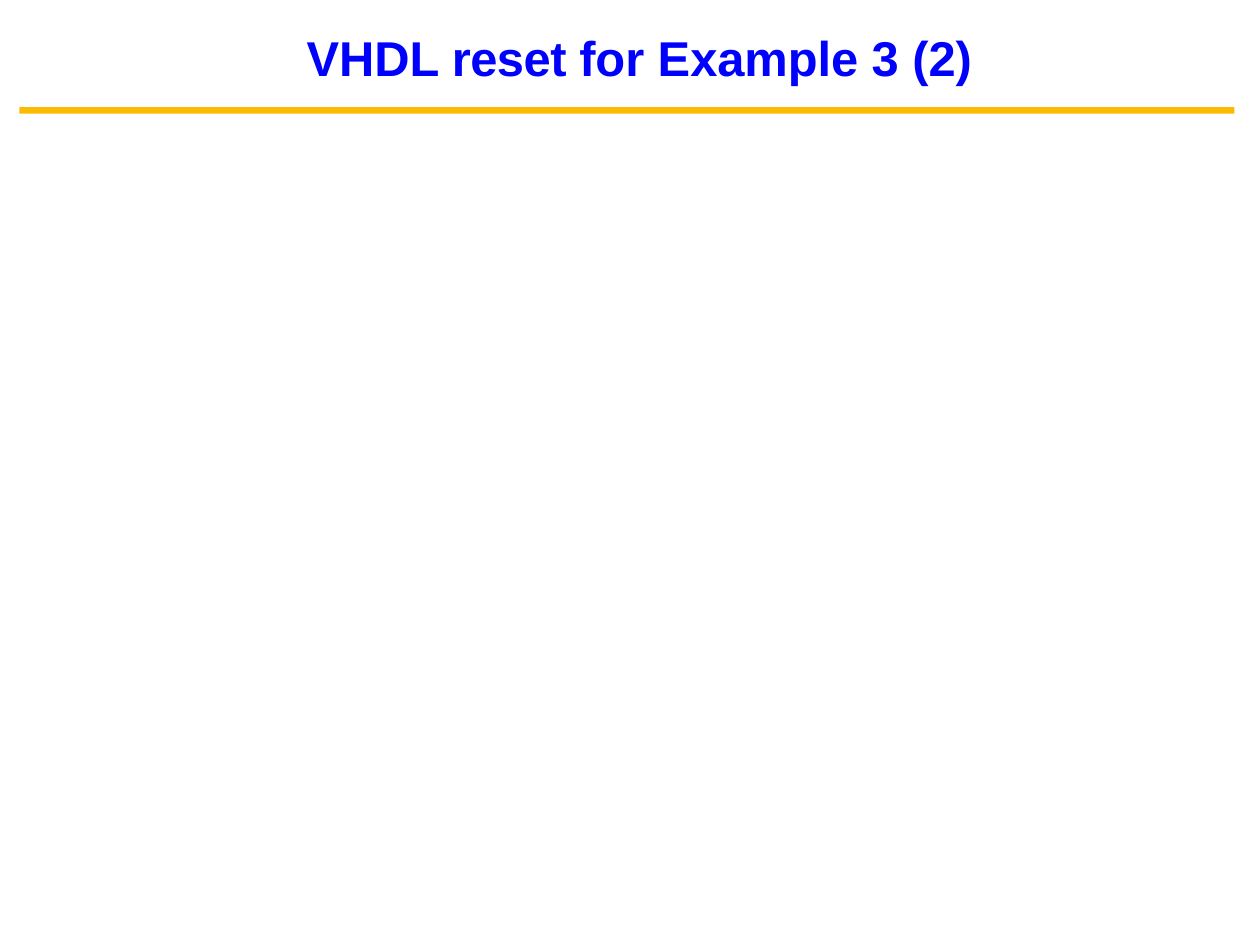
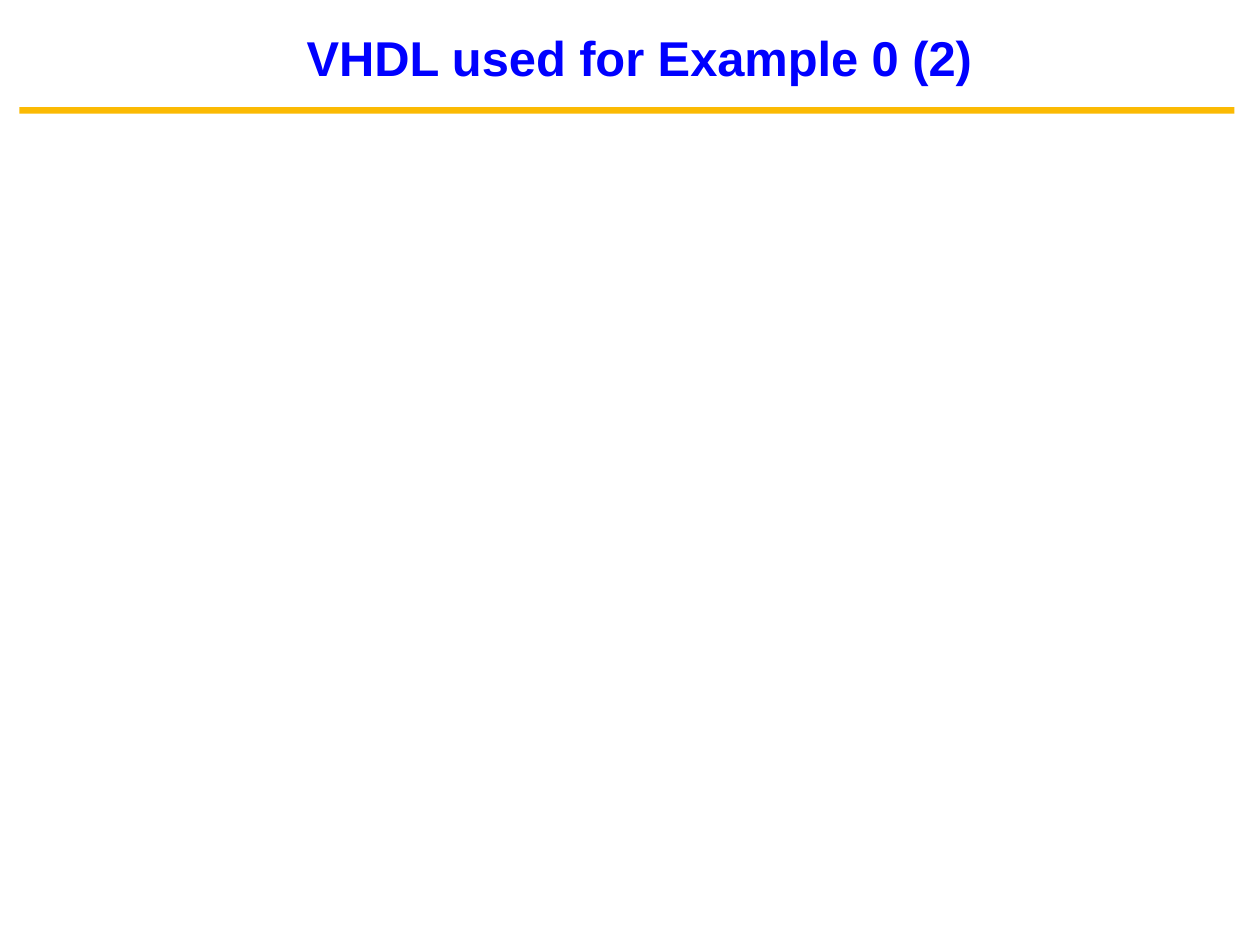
reset: reset -> used (509, 60)
Example 3: 3 -> 0 (885, 60)
